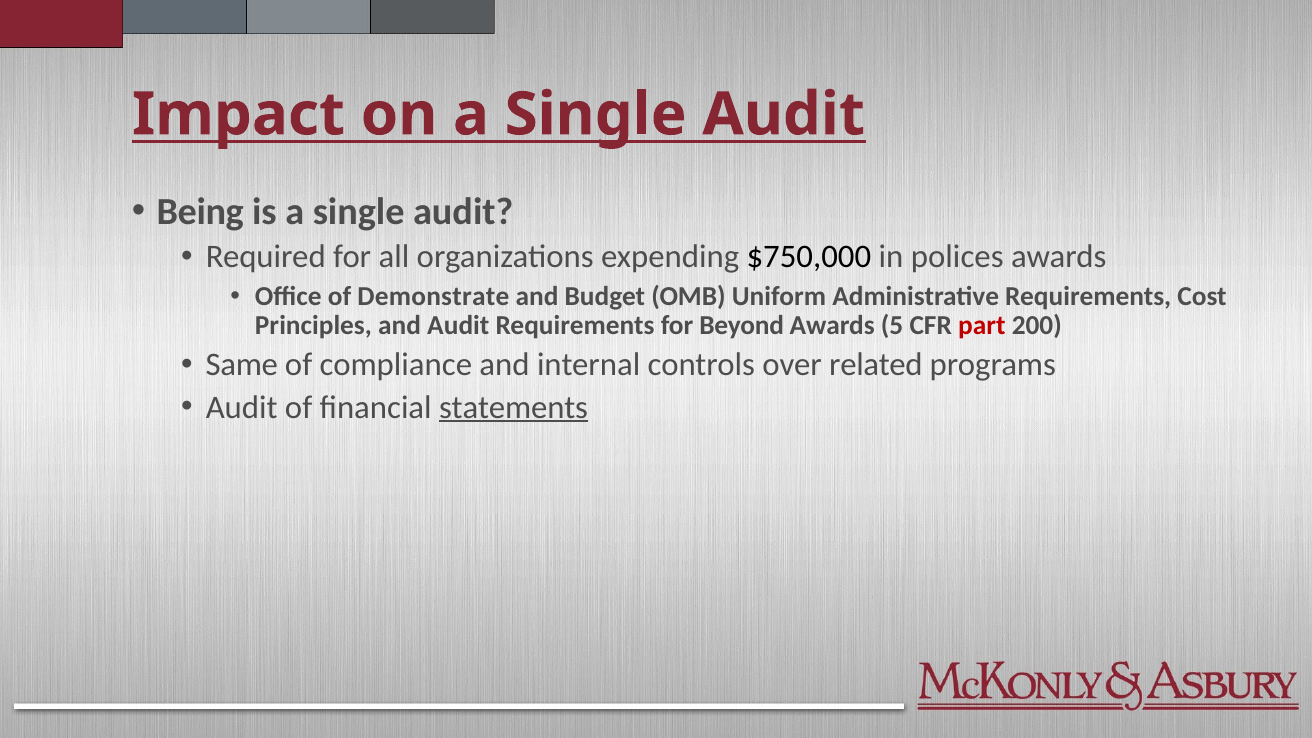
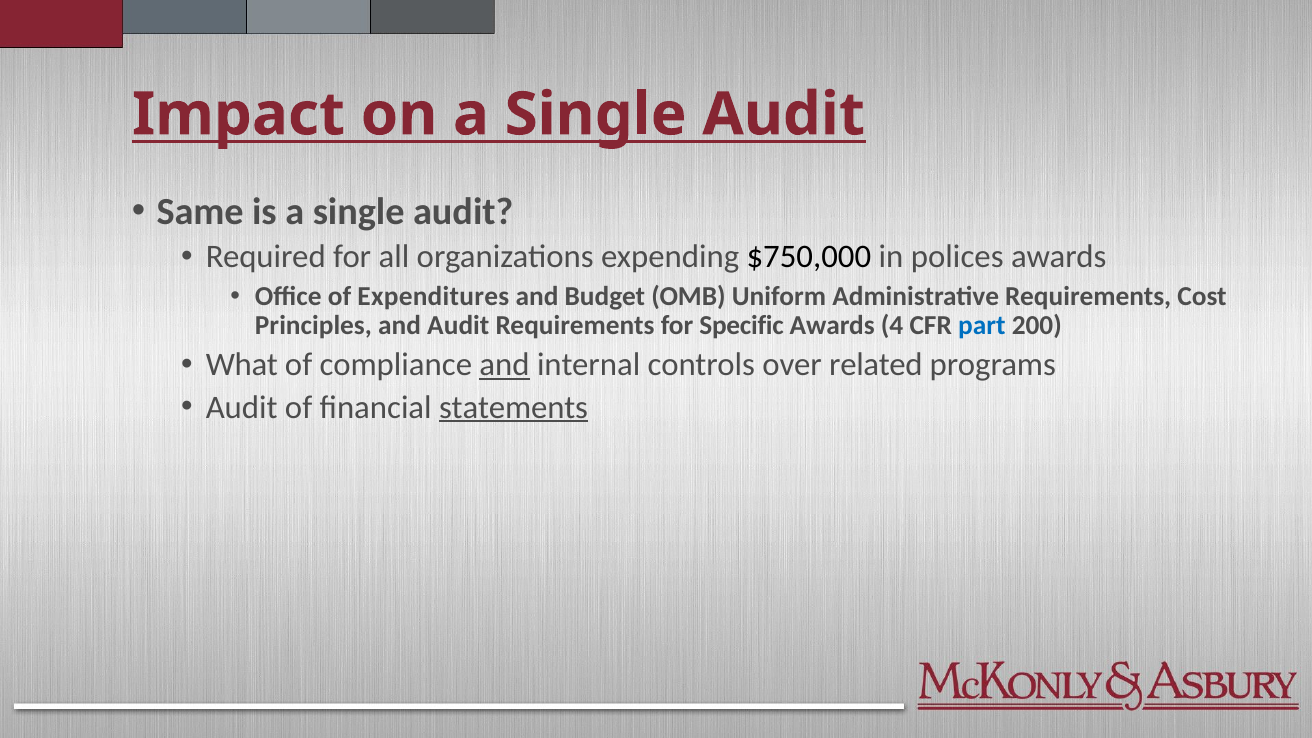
Being: Being -> Same (200, 212)
Demonstrate: Demonstrate -> Expenditures (433, 296)
Beyond: Beyond -> Specific (742, 326)
5: 5 -> 4 (892, 326)
part colour: red -> blue (982, 326)
Same: Same -> What (242, 365)
and underline: none -> present (505, 365)
